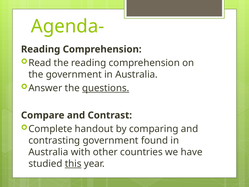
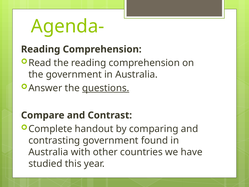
this underline: present -> none (73, 164)
